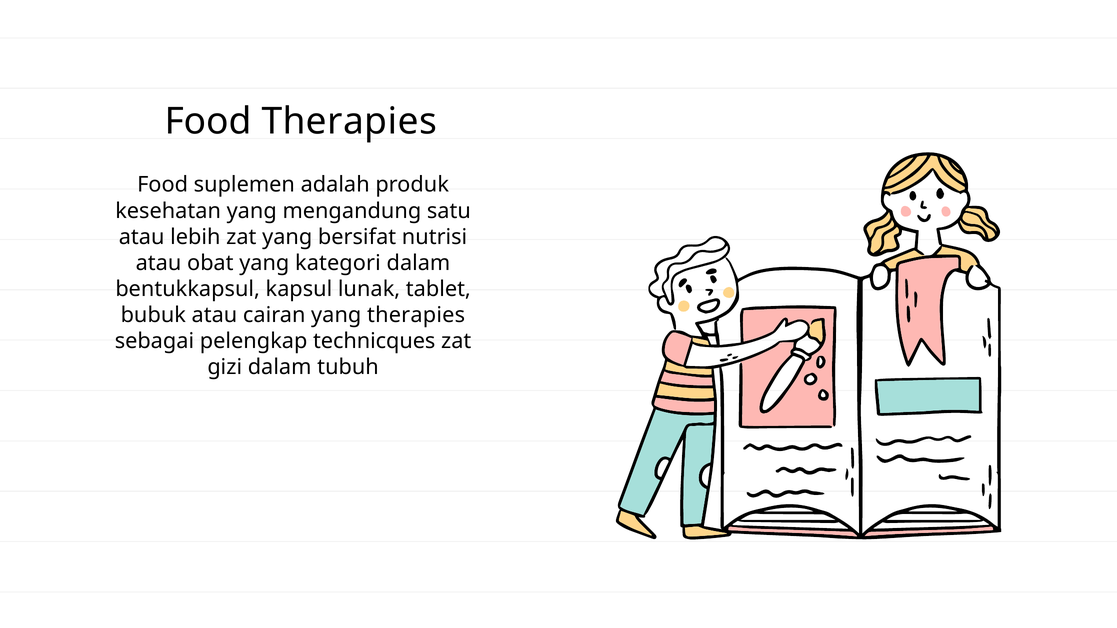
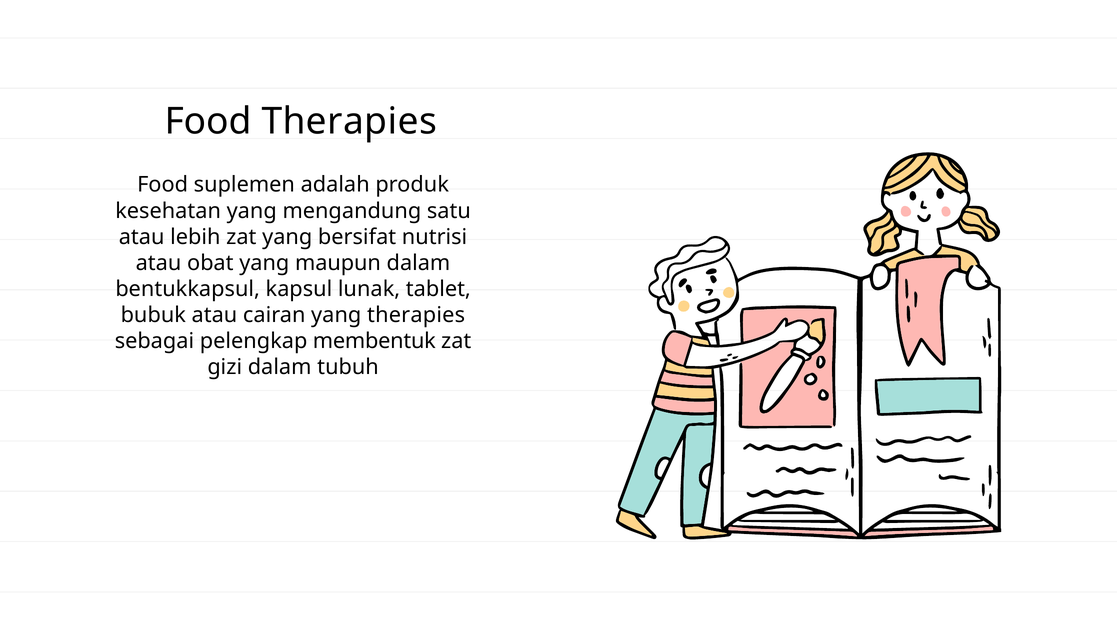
kategori: kategori -> maupun (338, 263)
technicques: technicques -> membentuk (374, 341)
